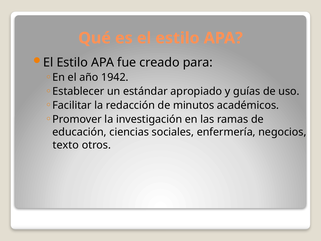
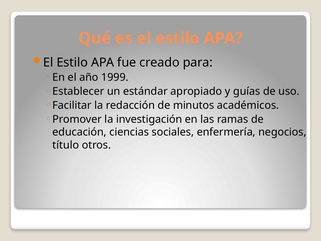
1942: 1942 -> 1999 (115, 77)
texto: texto -> título (66, 145)
